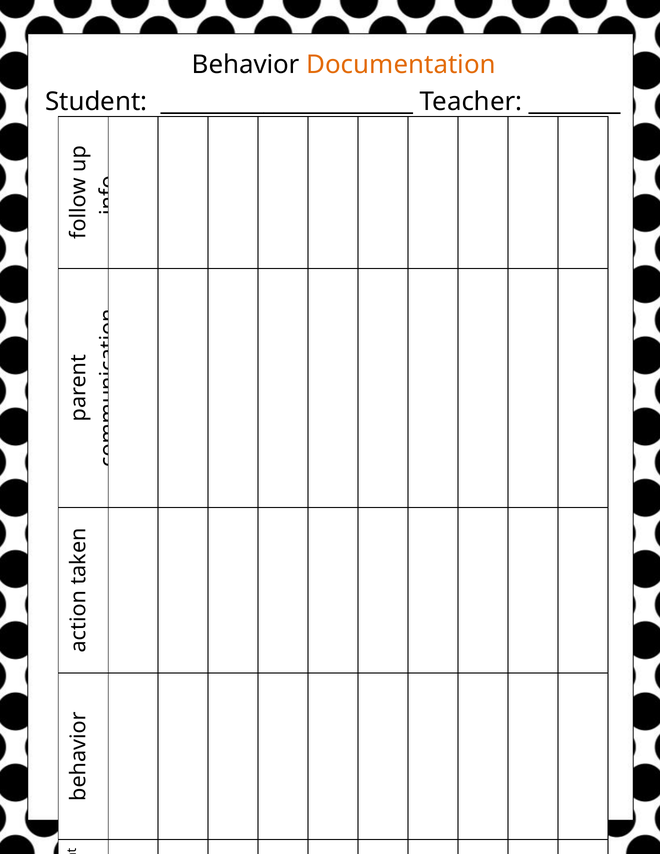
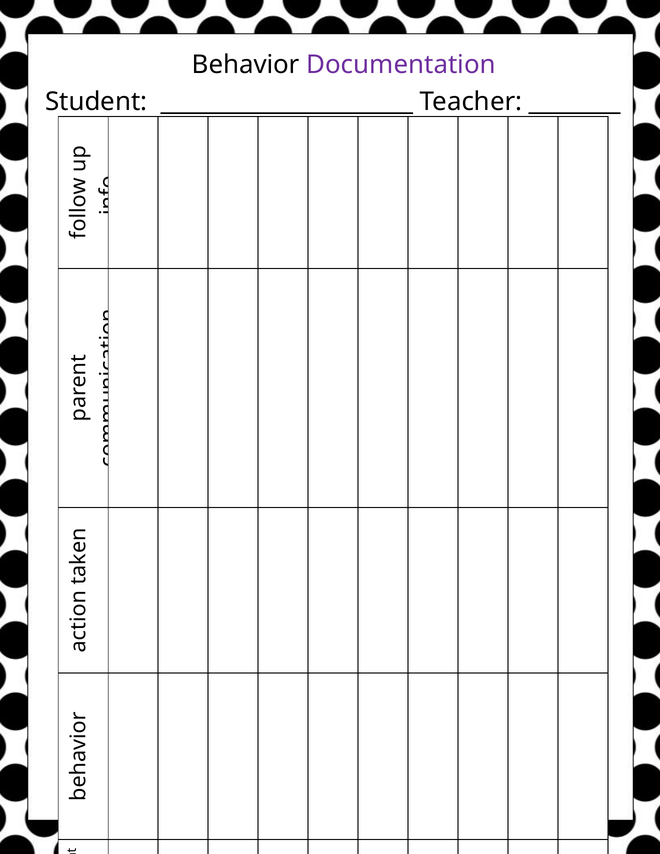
Documentation colour: orange -> purple (401, 65)
